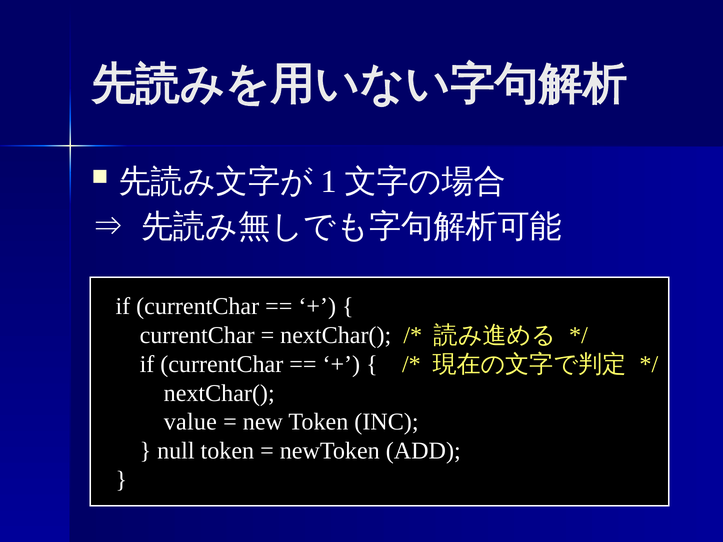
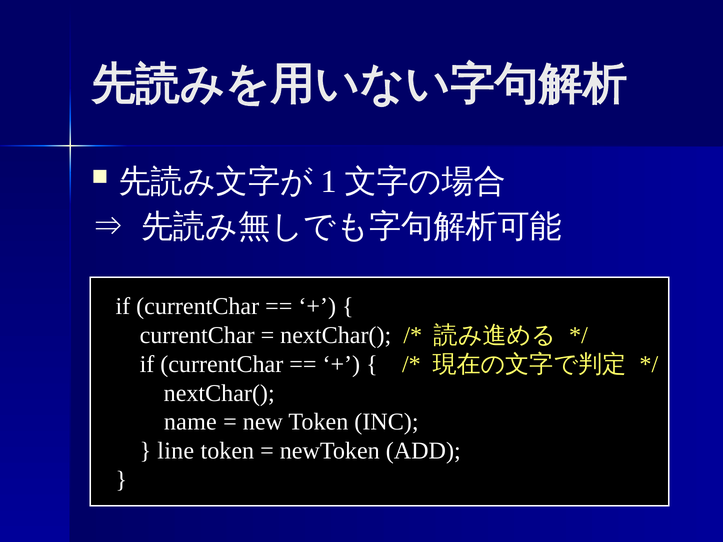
value: value -> name (190, 422)
null: null -> line (176, 451)
